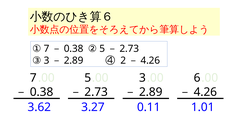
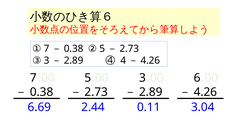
2: 2 -> 4 (123, 60)
3.62: 3.62 -> 6.69 (39, 107)
3.27: 3.27 -> 2.44 (93, 107)
1.01: 1.01 -> 3.04 (203, 107)
